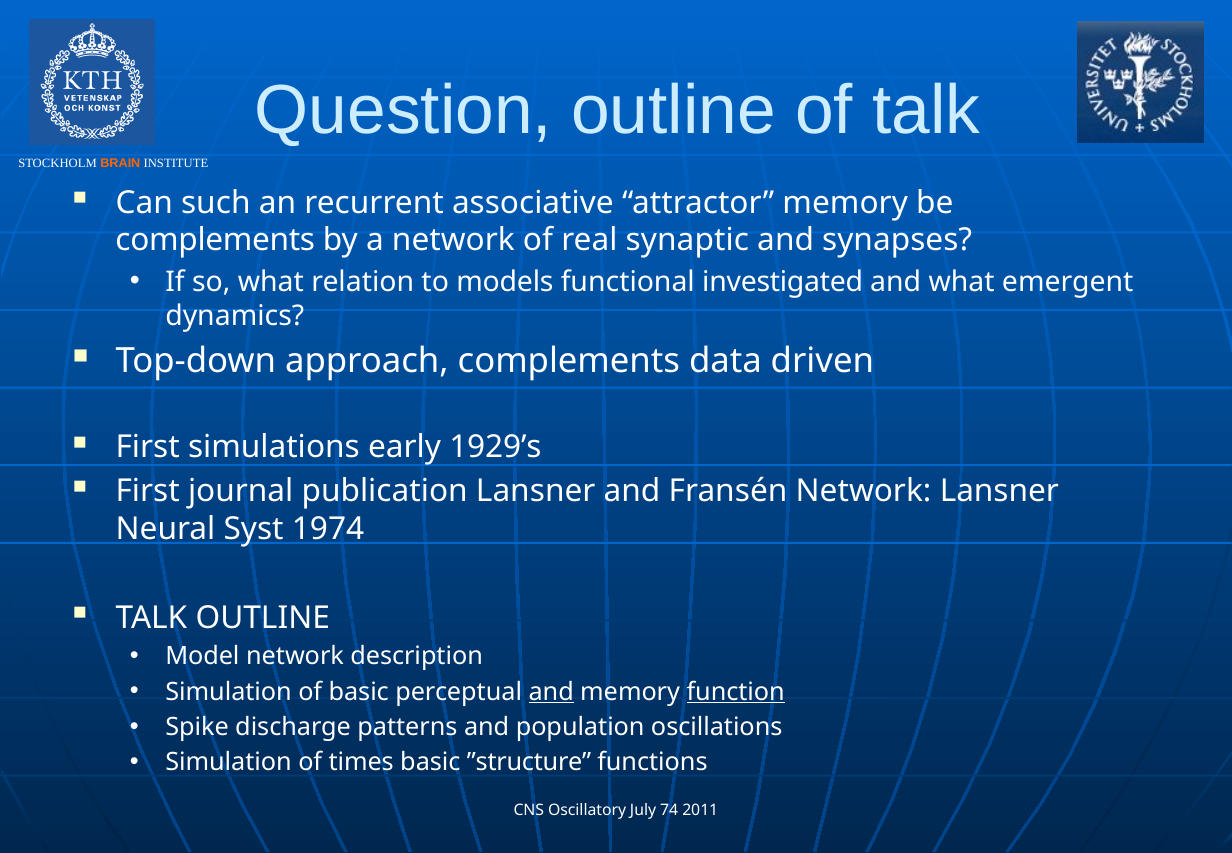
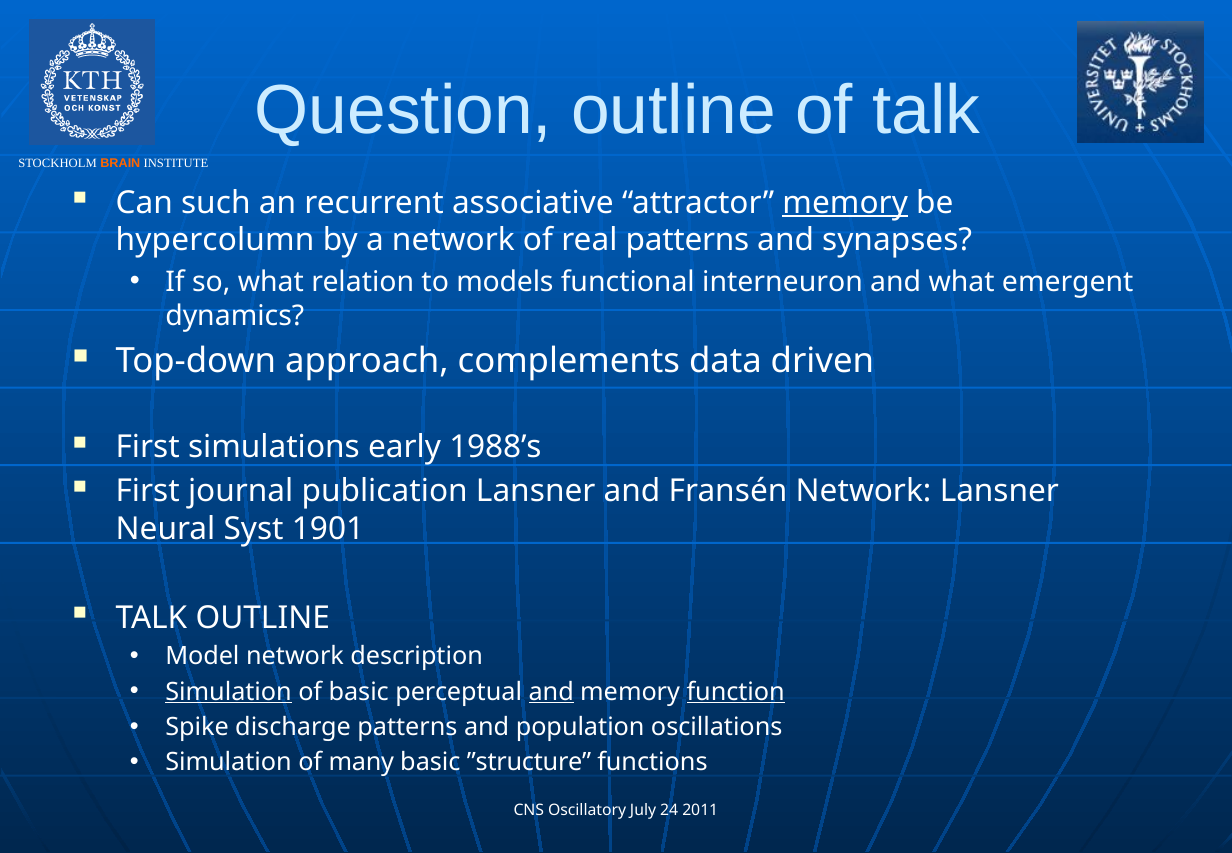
memory underline: none -> present (845, 203)
complements: complements -> hypercolumn (215, 240)
real synaptic: synaptic -> patterns (688, 240)
investigated: investigated -> interneuron (783, 282)
1929’s: 1929’s -> 1988’s (495, 447)
1974: 1974 -> 1901 (328, 529)
Simulation underline: none -> present (229, 692)
times: times -> many (361, 763)
74: 74 -> 24 (669, 810)
